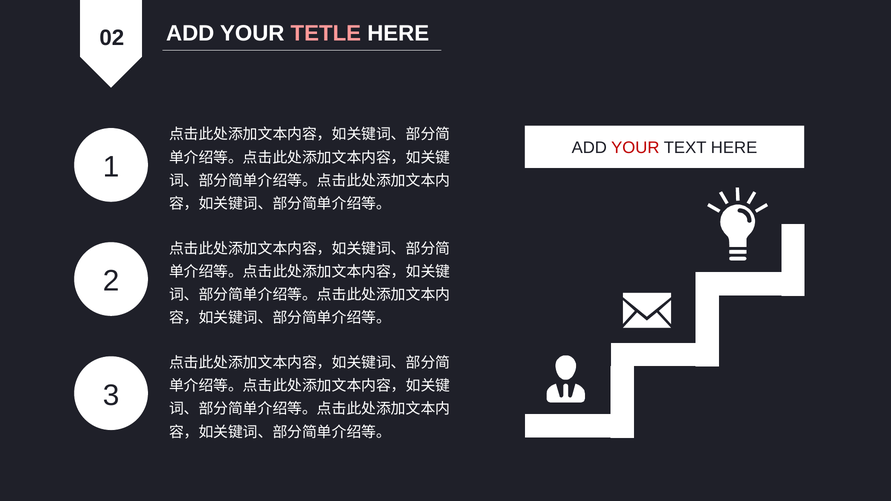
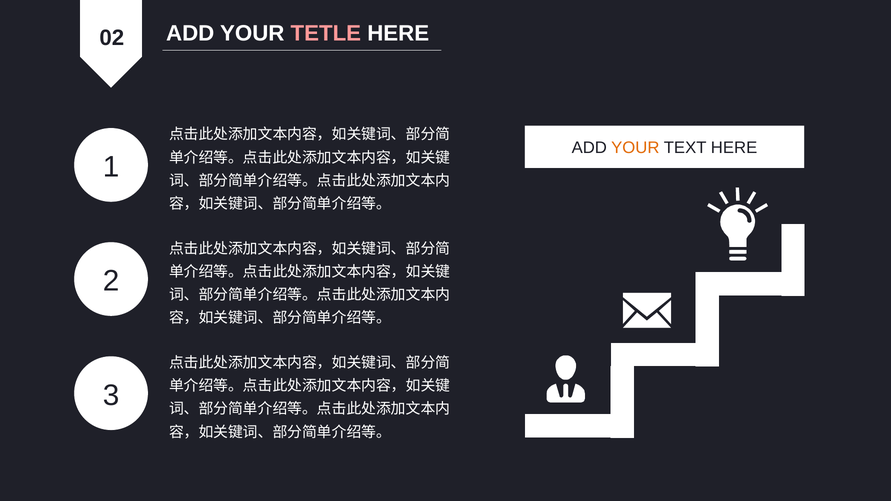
YOUR colour: red -> orange (635, 148)
